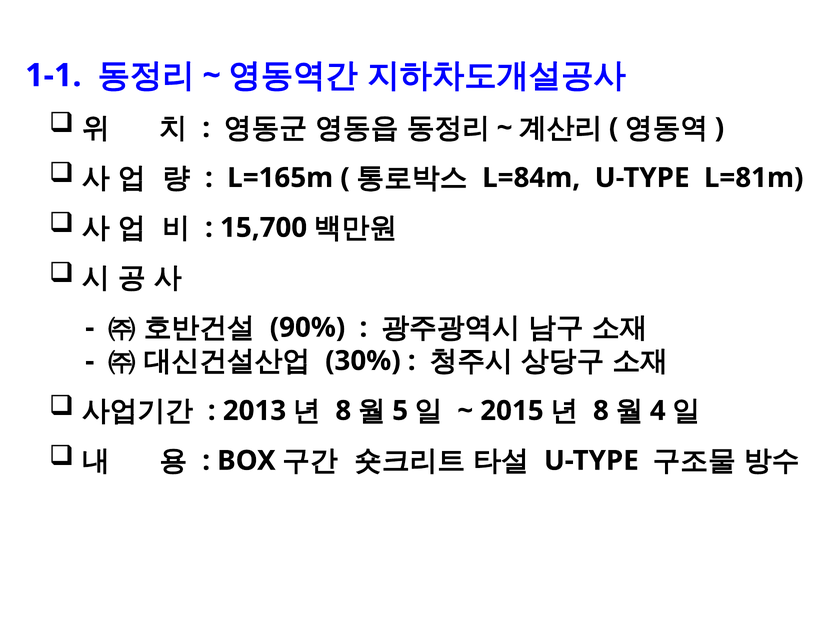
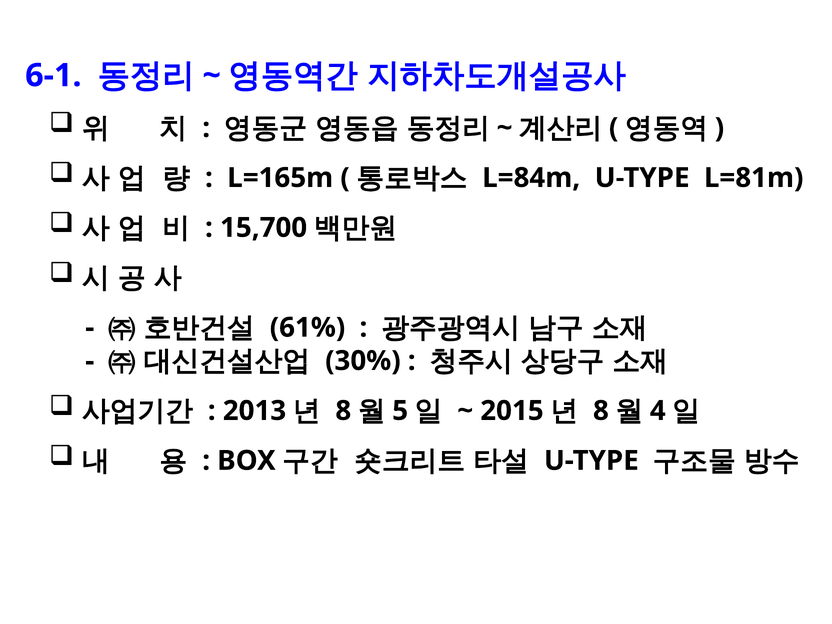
1-1: 1-1 -> 6-1 (53, 75)
90%: 90% -> 61% (307, 328)
